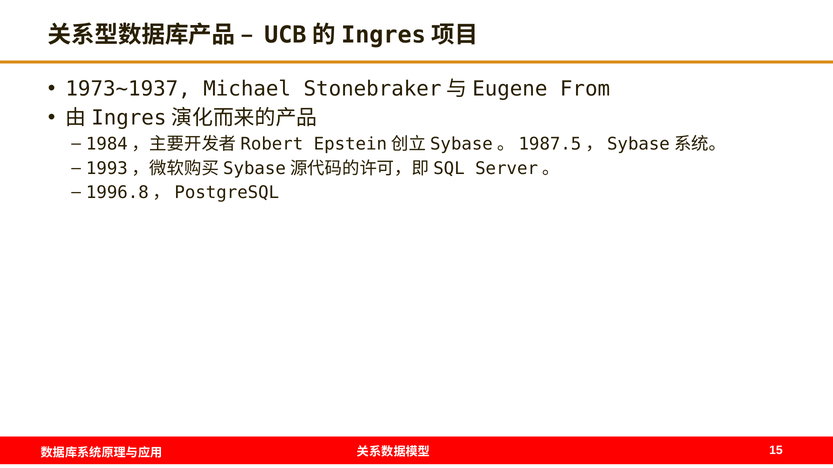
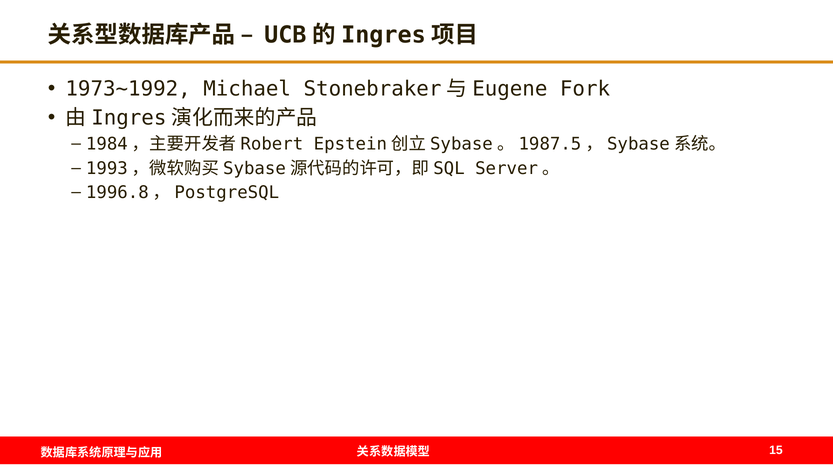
1973~1937: 1973~1937 -> 1973~1992 (128, 89)
From: From -> Fork (585, 89)
